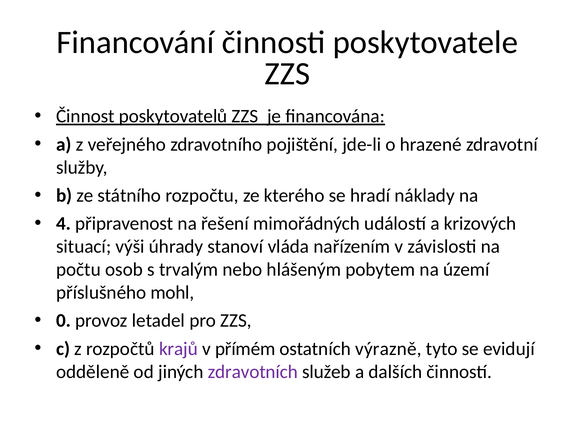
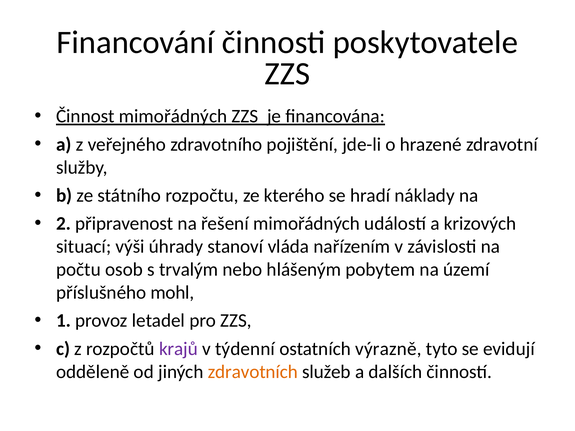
Činnost poskytovatelů: poskytovatelů -> mimořádných (173, 116)
4: 4 -> 2 (63, 224)
0: 0 -> 1 (63, 321)
přímém: přímém -> týdenní (245, 349)
zdravotních colour: purple -> orange (253, 372)
